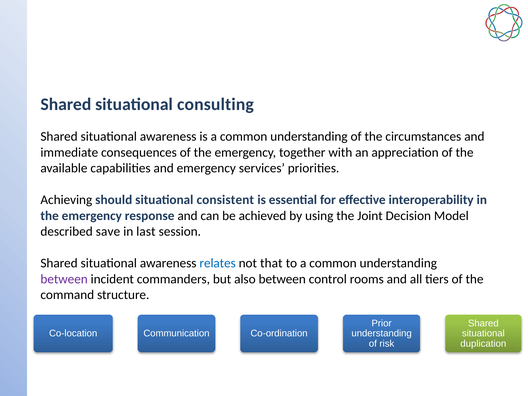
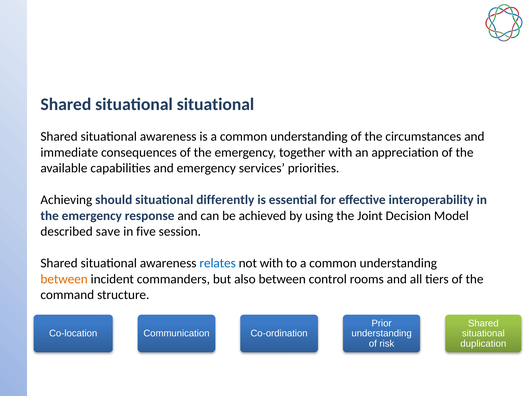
situational consulting: consulting -> situational (216, 104)
consistent: consistent -> differently (225, 200)
last: last -> five (146, 232)
not that: that -> with (271, 263)
between colour: purple -> orange (64, 279)
